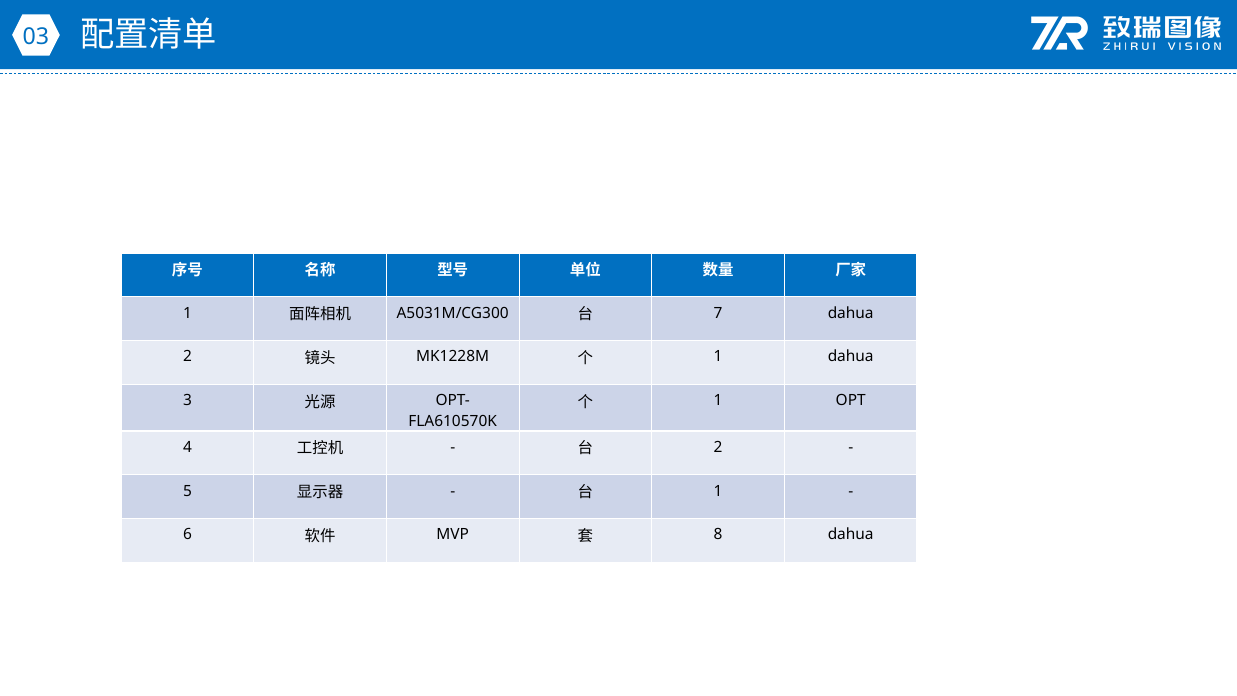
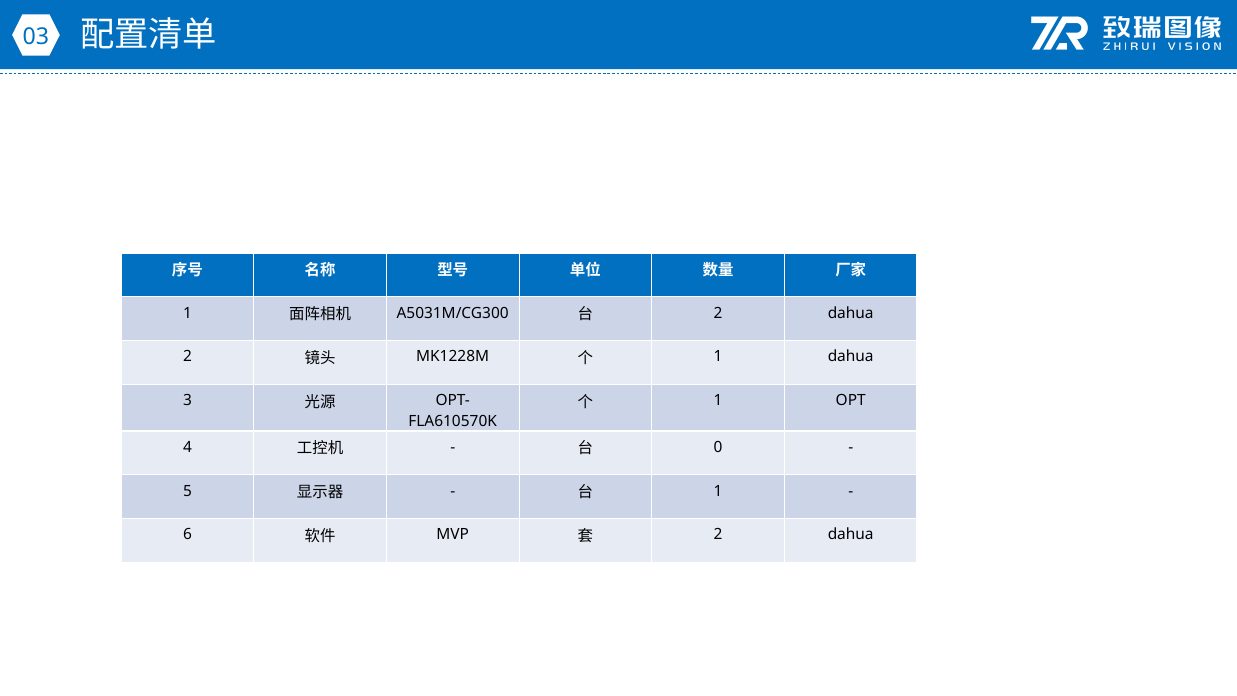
7: 7 -> 2 (718, 313)
2: 2 -> 0 (718, 447)
8: 8 -> 2 (718, 535)
